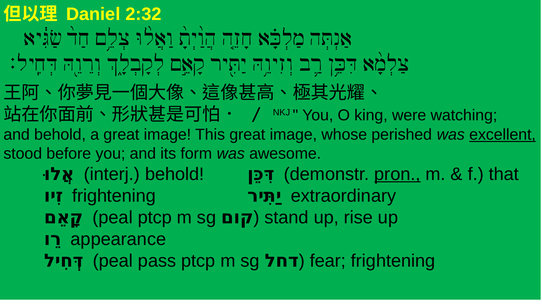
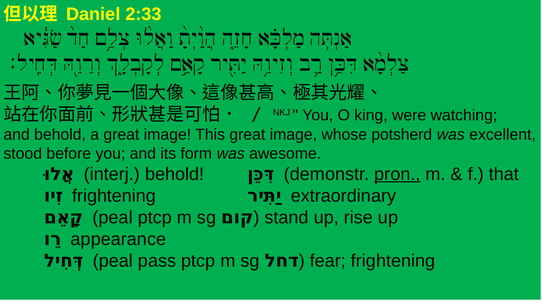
2:32: 2:32 -> 2:33 (143, 14)
perished: perished -> potsherd (402, 135)
excellent underline: present -> none (503, 135)
